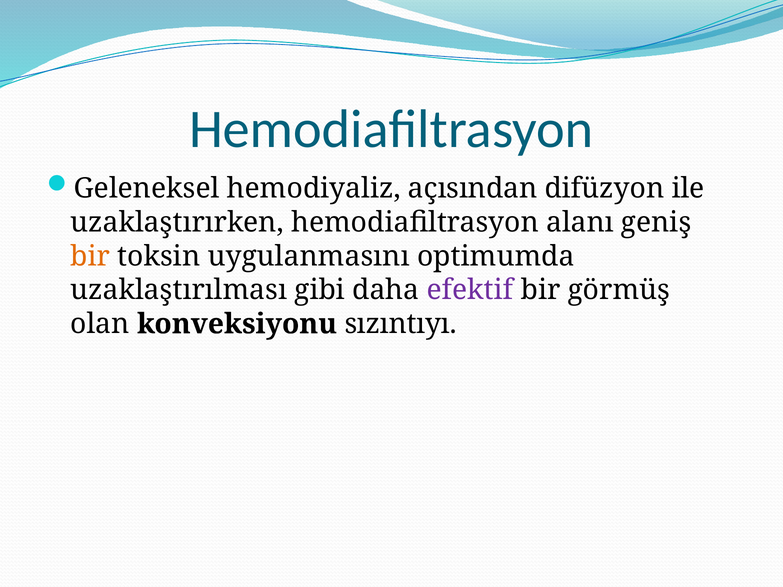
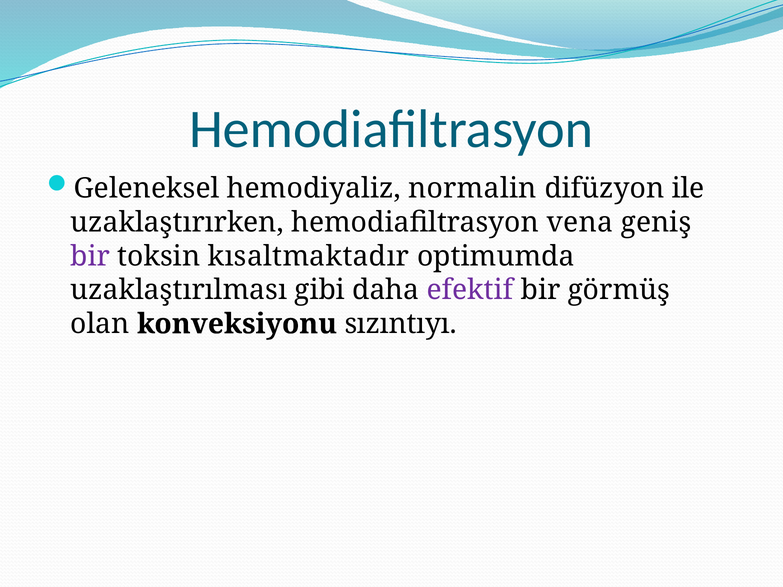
açısından: açısından -> normalin (472, 189)
alanı: alanı -> vena (580, 222)
bir colour: orange -> purple (90, 256)
uygulanmasını: uygulanmasını -> kısaltmaktadır (309, 256)
